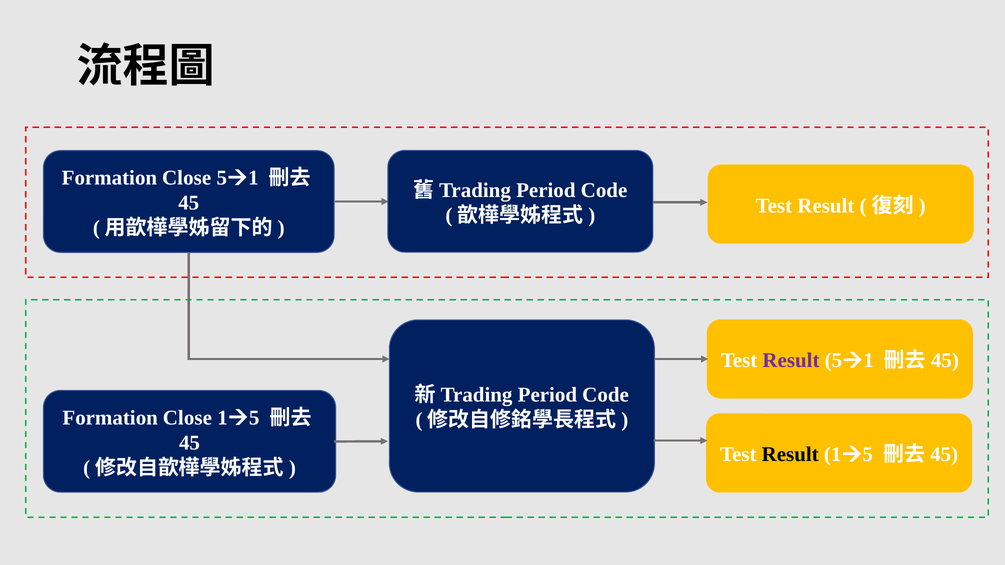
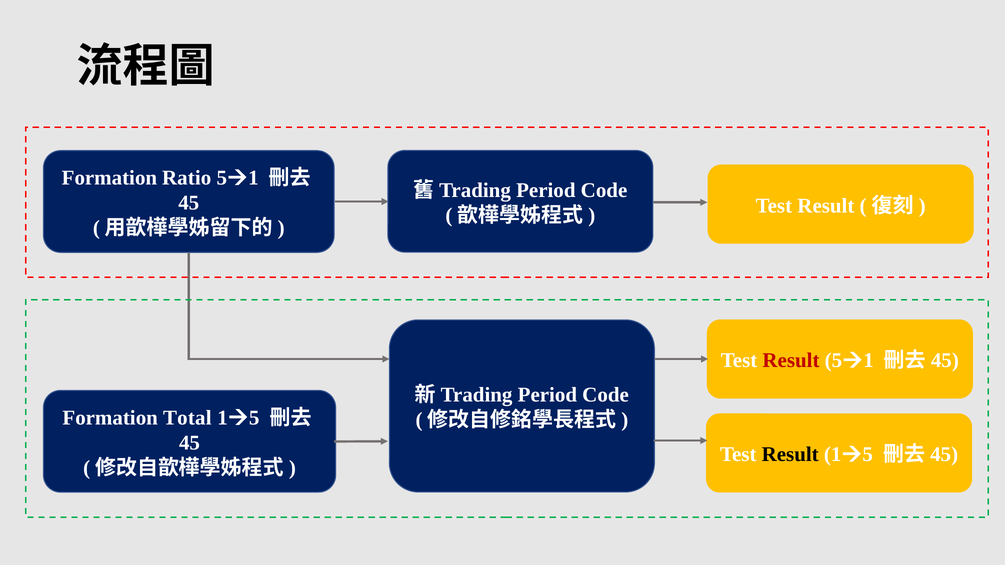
Close: Close -> Ratio (187, 178)
Result colour: purple -> red (791, 361)
Close: Close -> Total (187, 418)
